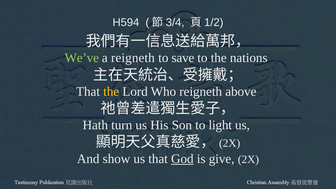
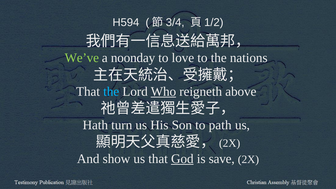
a reigneth: reigneth -> noonday (133, 58)
save: save -> love (183, 58)
the colour: yellow -> light blue (111, 91)
Who underline: none -> present (163, 91)
light: light -> path (220, 125)
give: give -> save (222, 159)
